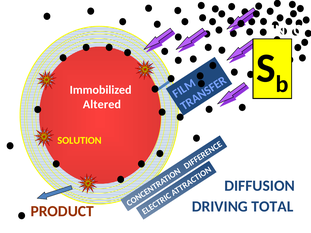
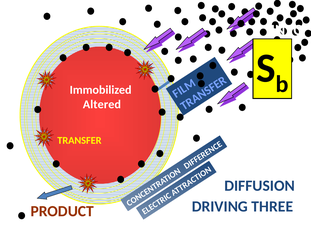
SOLUTION: SOLUTION -> TRANSFER (79, 141)
TOTAL: TOTAL -> THREE (272, 207)
